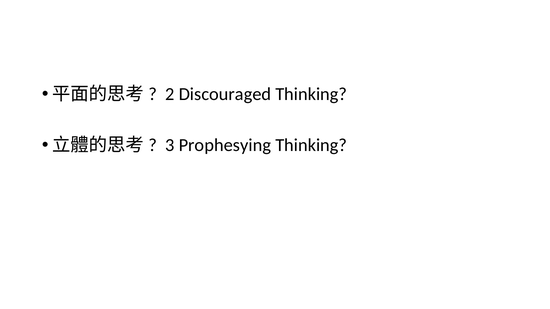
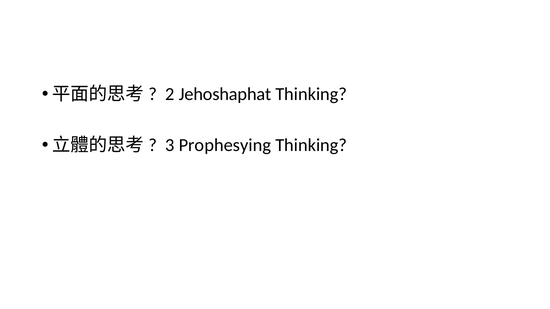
Discouraged: Discouraged -> Jehoshaphat (225, 94)
